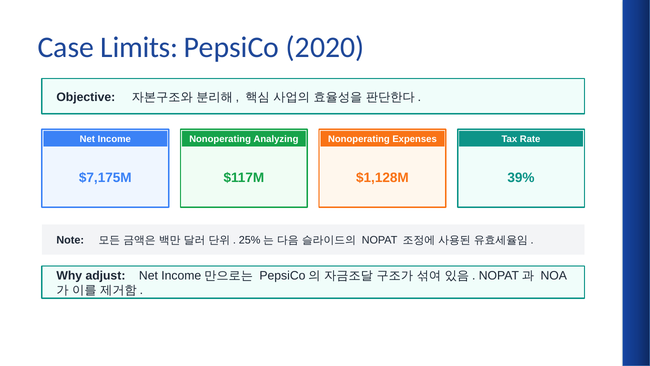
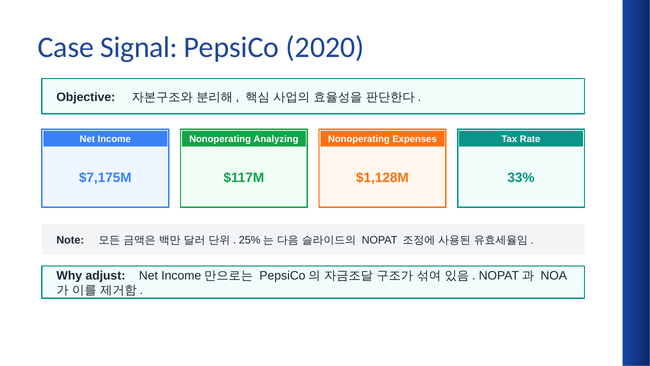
Limits: Limits -> Signal (139, 47)
39%: 39% -> 33% (521, 177)
